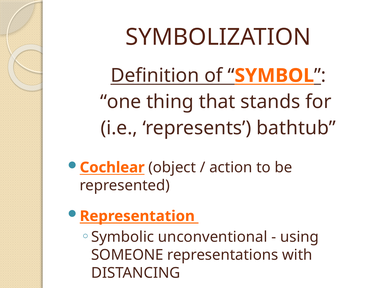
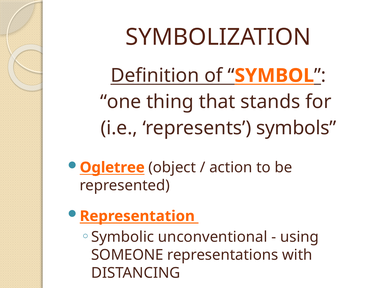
bathtub: bathtub -> symbols (296, 128)
Cochlear: Cochlear -> Ogletree (112, 168)
